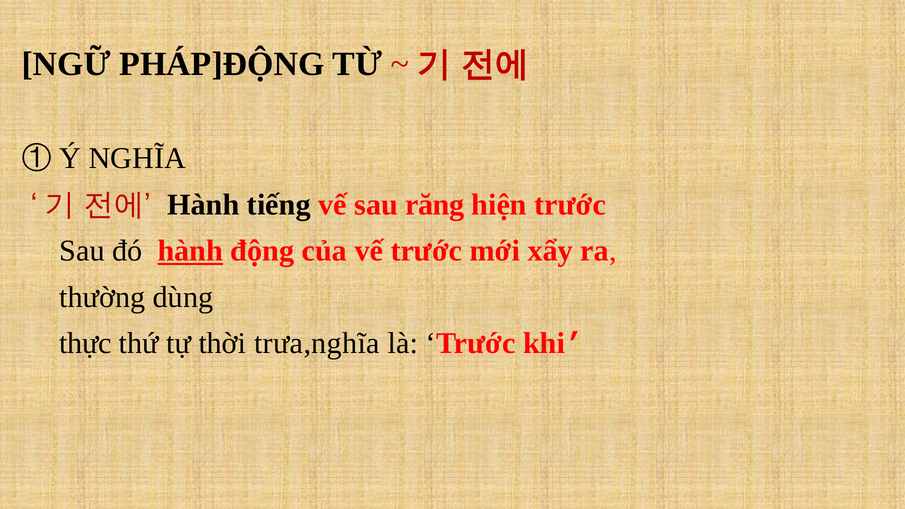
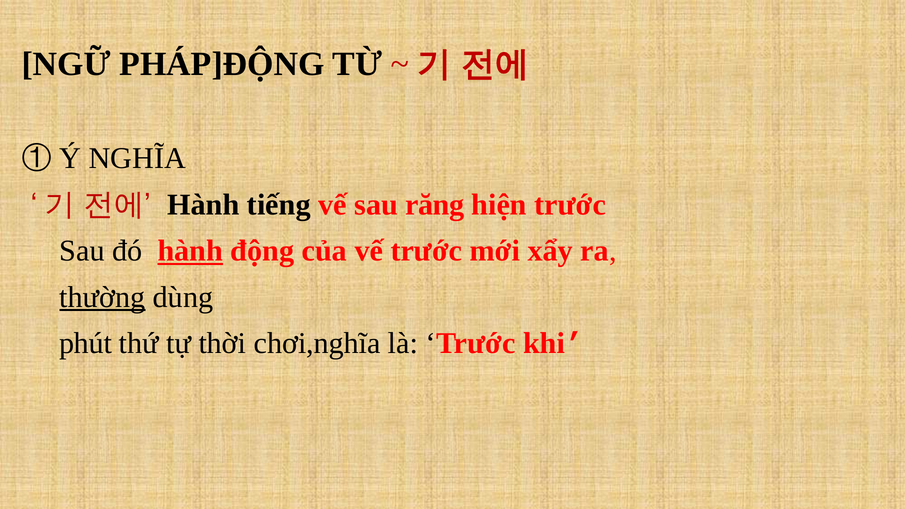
thường underline: none -> present (102, 297)
thực: thực -> phút (86, 343)
trưa,nghĩa: trưa,nghĩa -> chơi,nghĩa (317, 343)
